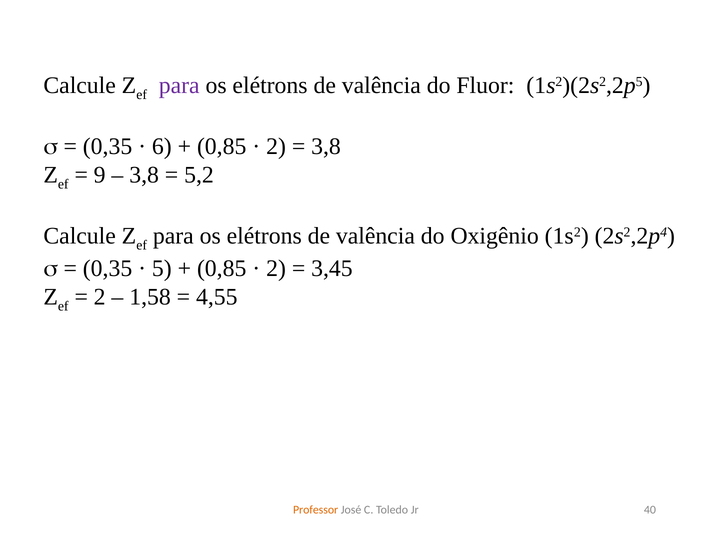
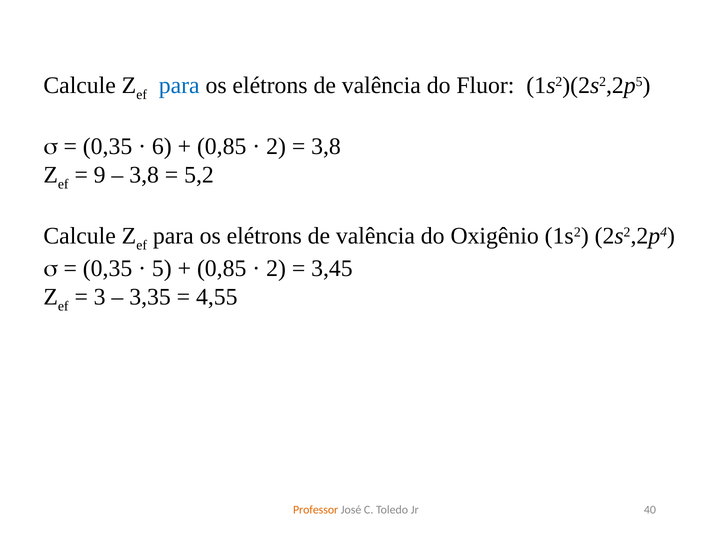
para colour: purple -> blue (179, 86)
2: 2 -> 3 (100, 297)
1,58: 1,58 -> 3,35 (150, 297)
